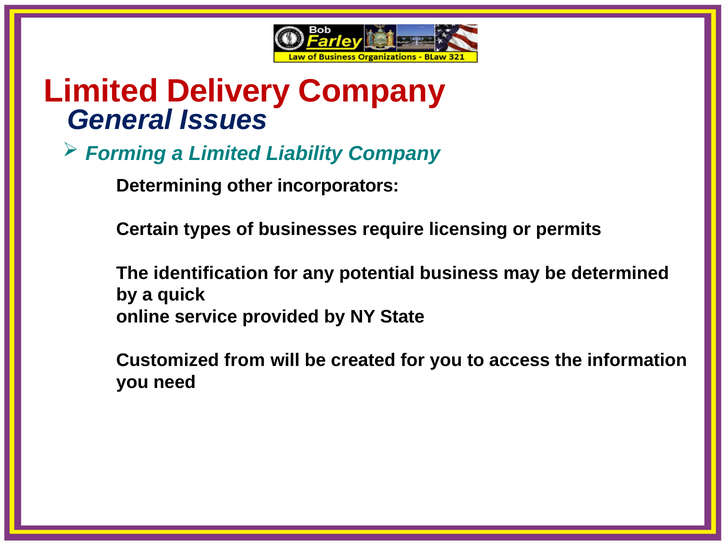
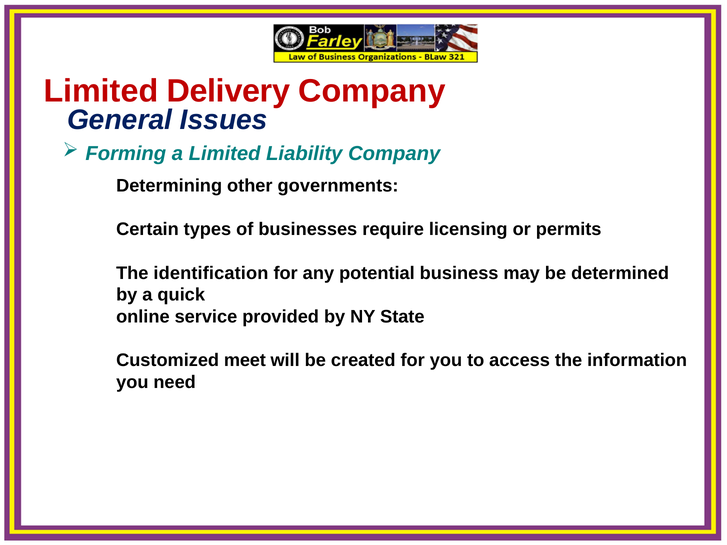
incorporators: incorporators -> governments (338, 186)
from: from -> meet (245, 360)
